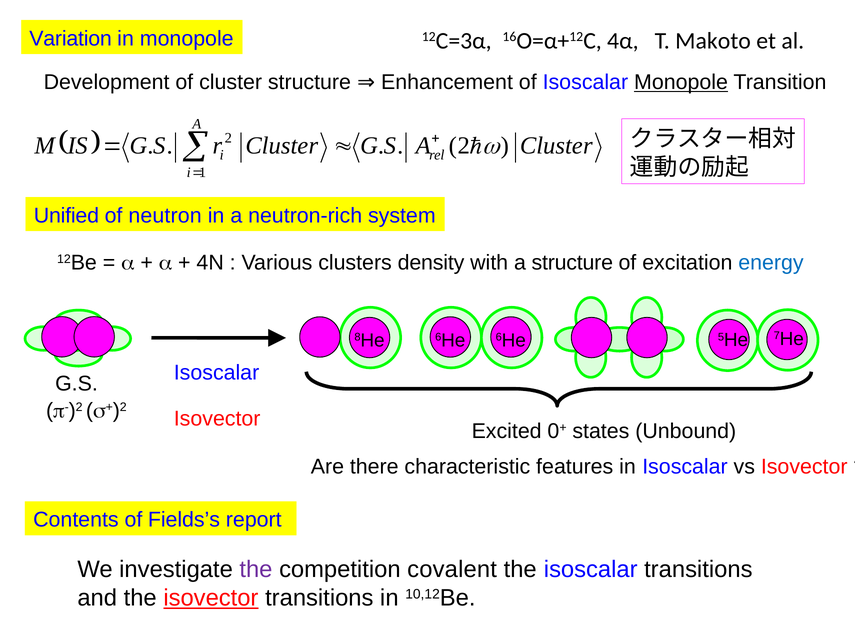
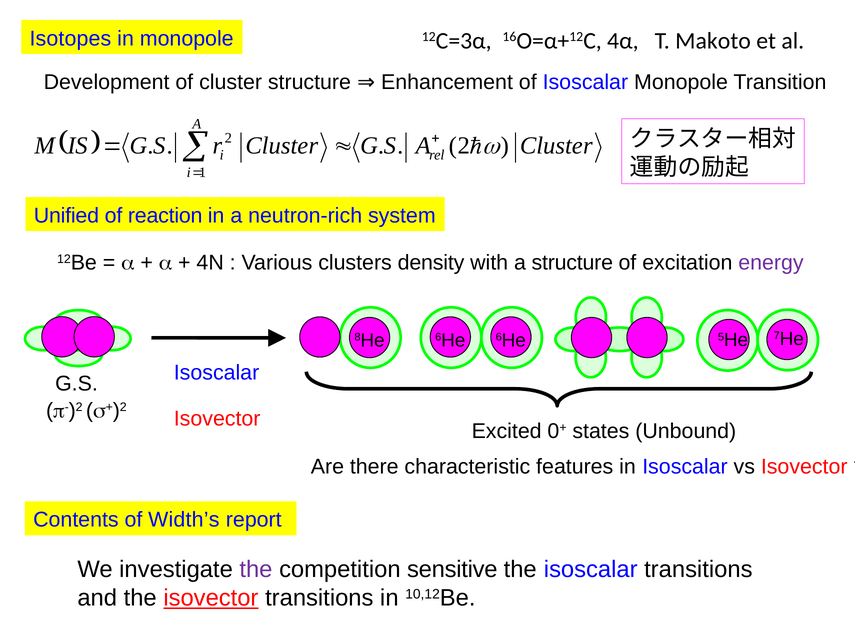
Variation: Variation -> Isotopes (70, 39)
Monopole underline: present -> none (681, 82)
neutron: neutron -> reaction (165, 216)
energy colour: blue -> purple (771, 263)
Fields’s: Fields’s -> Width’s (184, 520)
covalent: covalent -> sensitive (452, 570)
